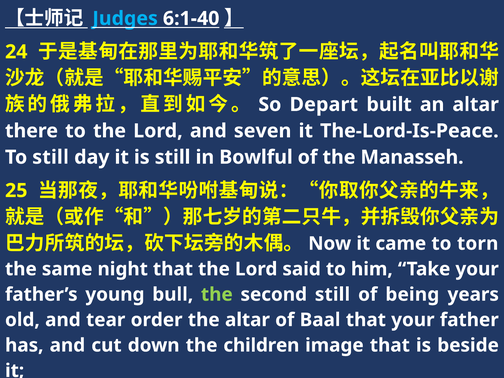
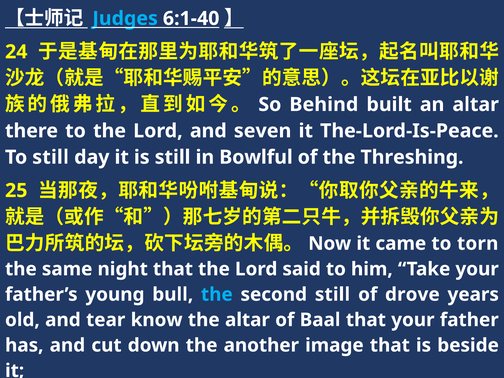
Depart: Depart -> Behind (324, 105)
Manasseh: Manasseh -> Threshing (412, 157)
the colour: light green -> light blue (217, 294)
being: being -> drove (412, 294)
order: order -> know (157, 320)
children: children -> another (261, 345)
